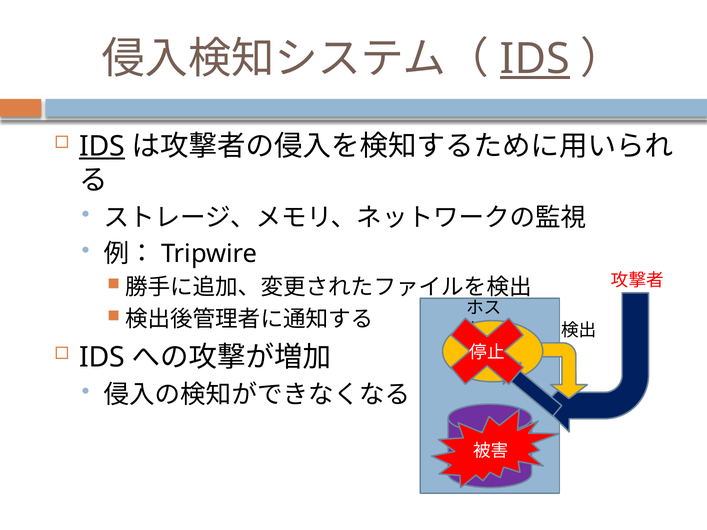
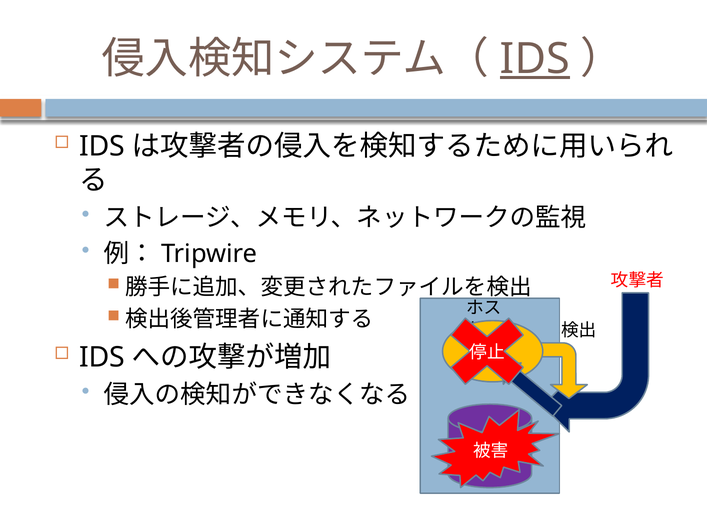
IDS underline: present -> none (102, 146)
